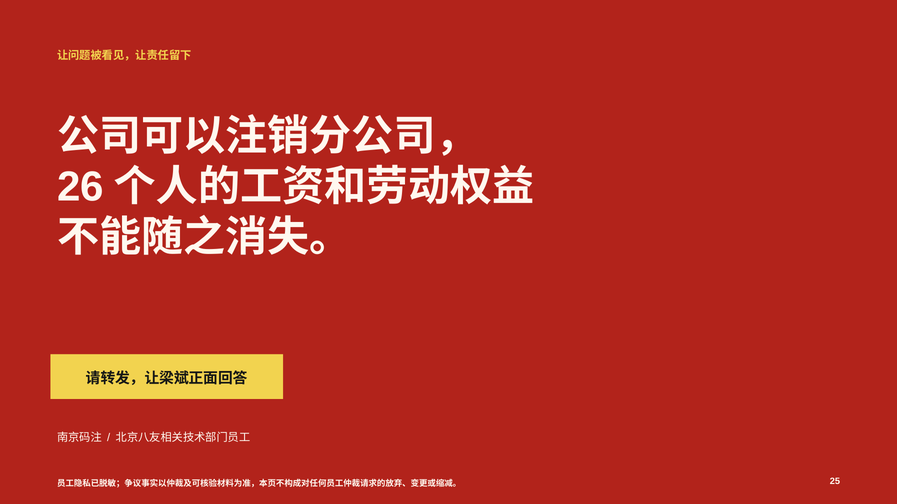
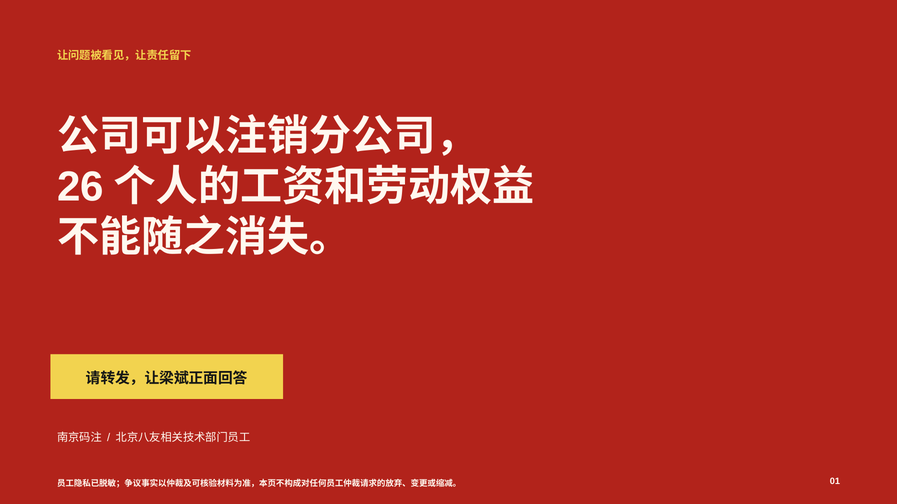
25: 25 -> 01 (835, 482)
